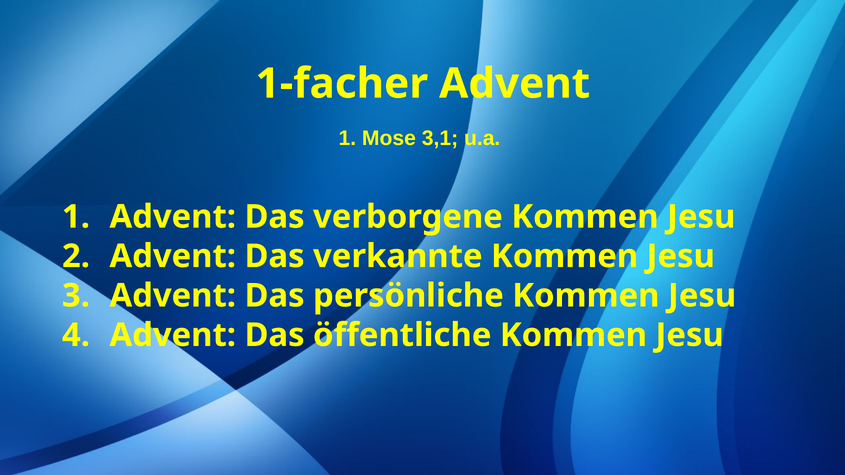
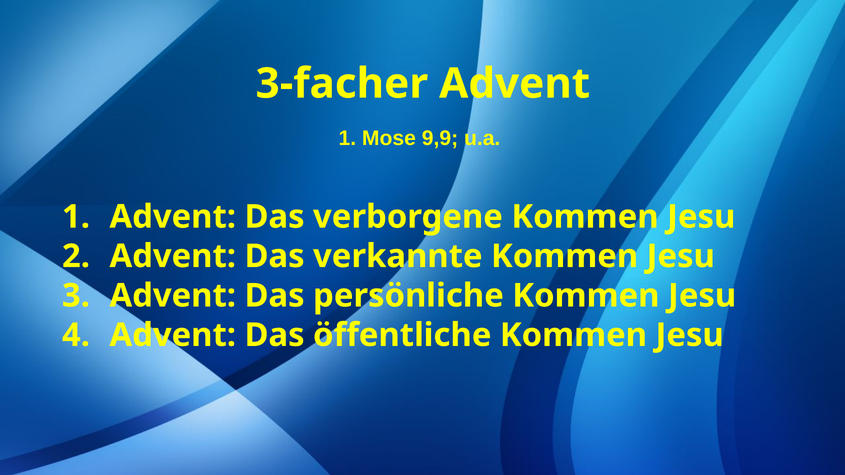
1-facher: 1-facher -> 3-facher (342, 84)
3,1: 3,1 -> 9,9 (440, 139)
